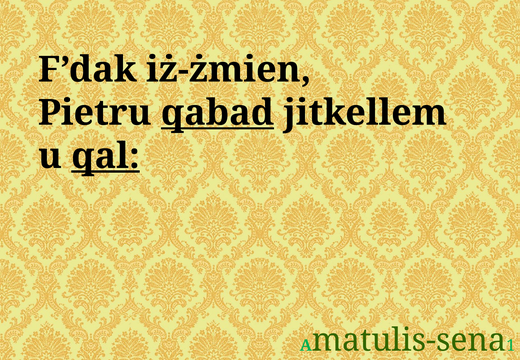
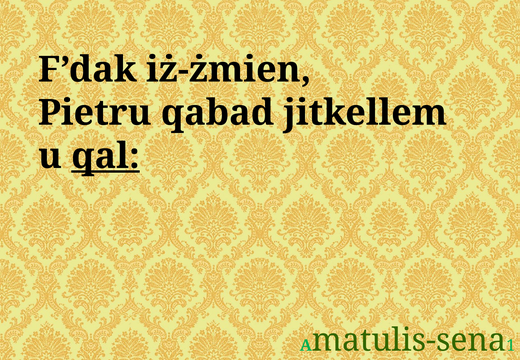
qabad underline: present -> none (217, 113)
